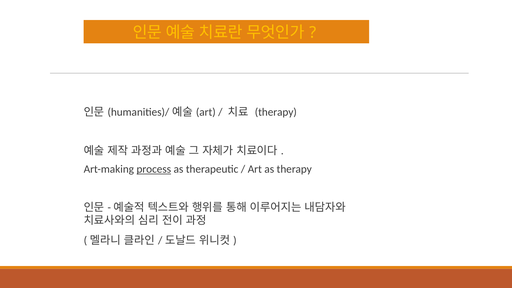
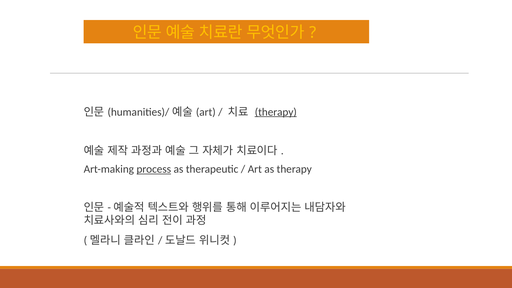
therapy underline: none -> present (276, 112)
